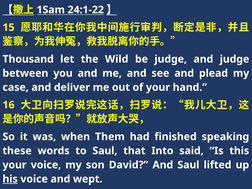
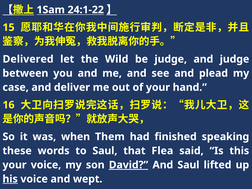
Thousand: Thousand -> Delivered (28, 59)
Into: Into -> Flea (162, 151)
David underline: none -> present (129, 165)
